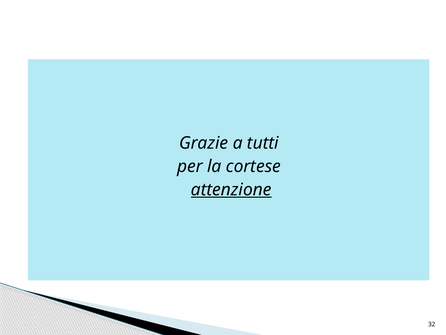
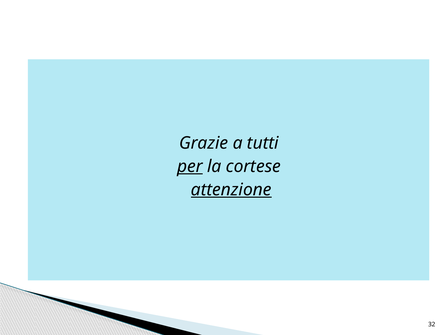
per underline: none -> present (190, 166)
